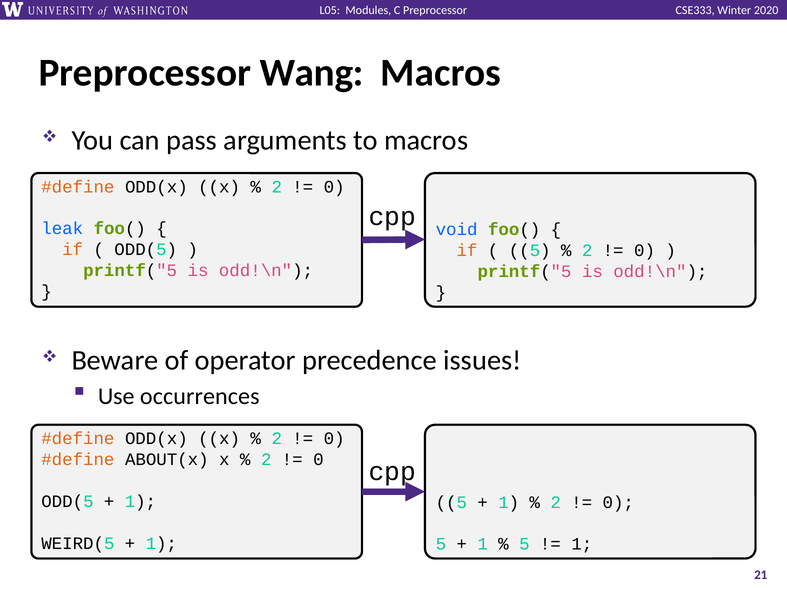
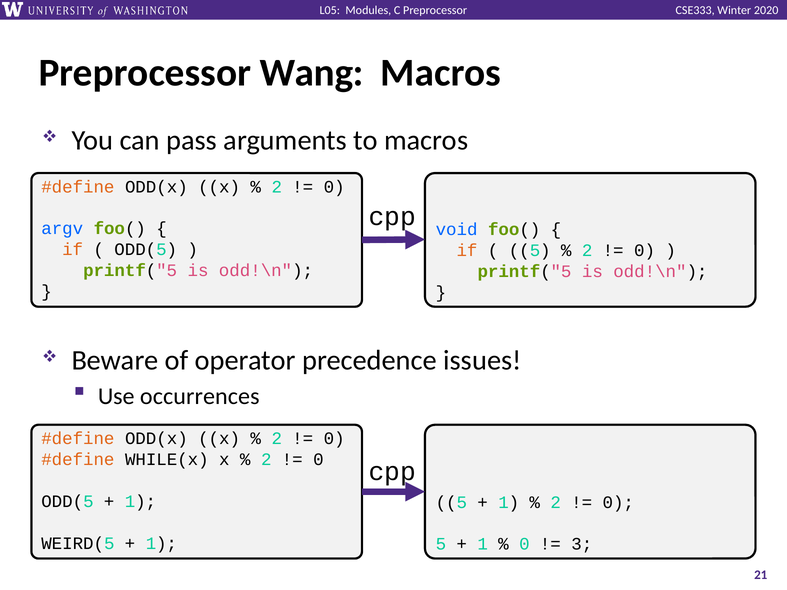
leak: leak -> argv (62, 229)
ABOUT(x: ABOUT(x -> WHILE(x (167, 460)
5: 5 -> 0 (524, 544)
1: 1 -> 3 (582, 544)
